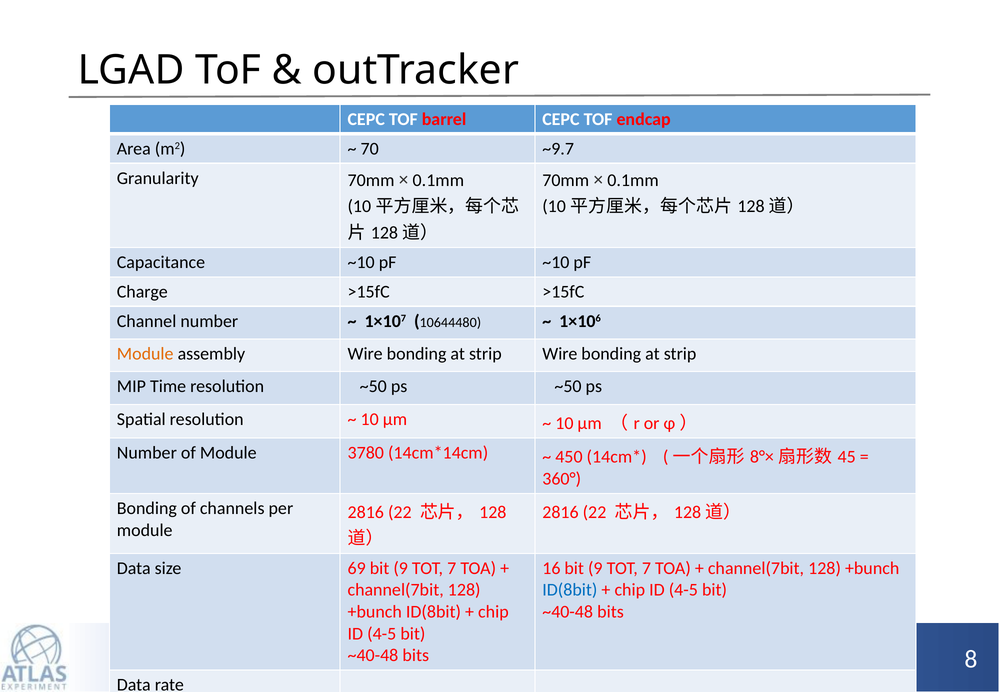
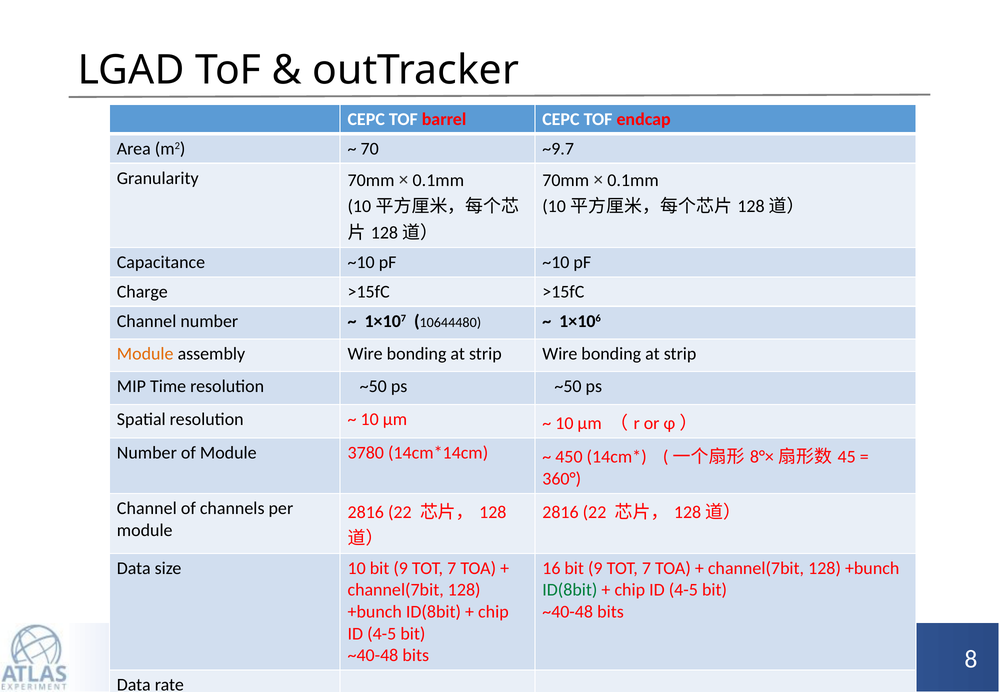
Bonding: Bonding -> Channel (147, 508)
size 69: 69 -> 10 (357, 568)
ID(8bit colour: blue -> green (570, 590)
